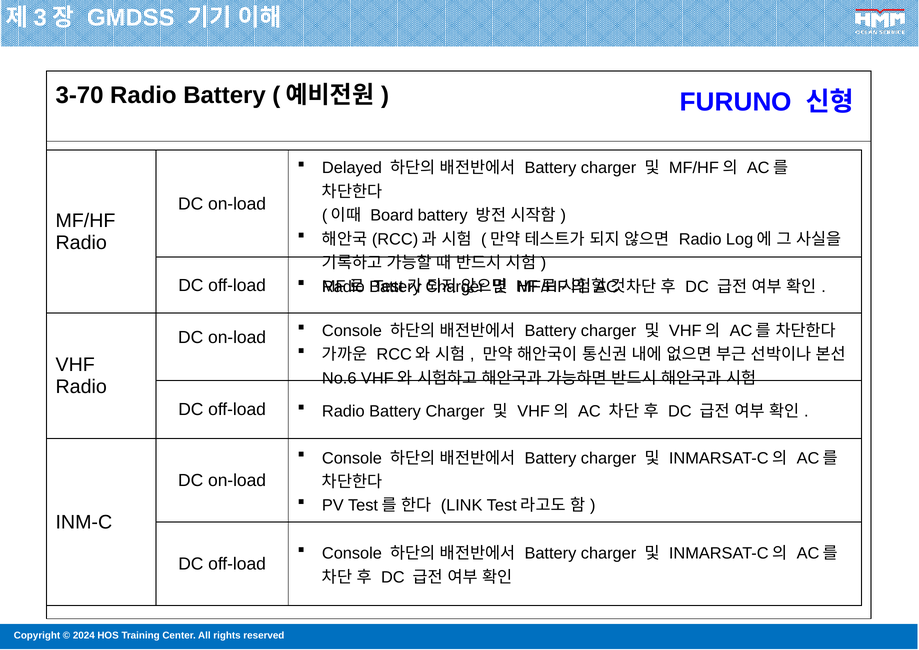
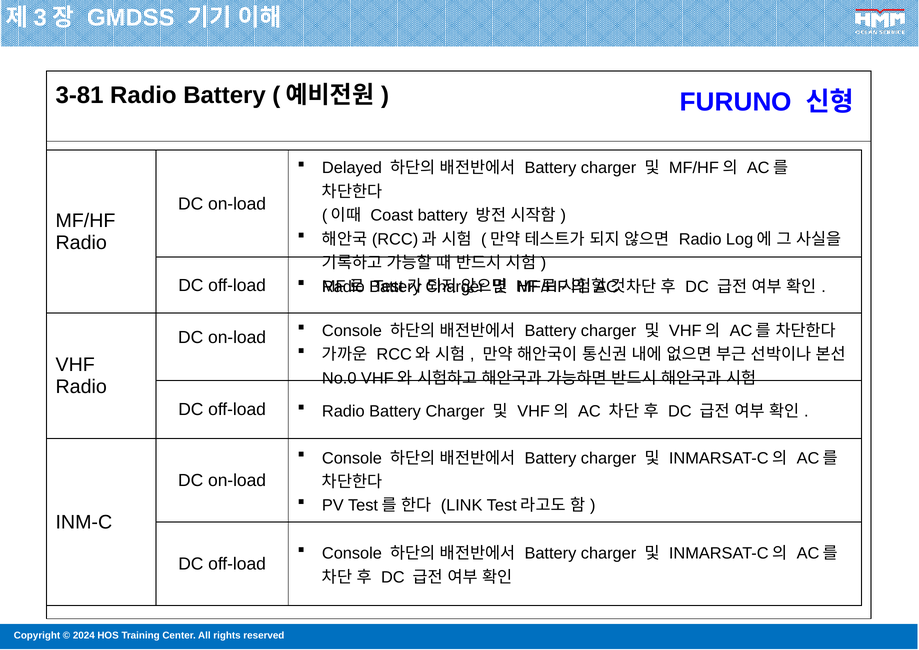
3-70: 3-70 -> 3-81 (80, 95)
Board: Board -> Coast (392, 215)
No.6: No.6 -> No.0 (339, 378)
